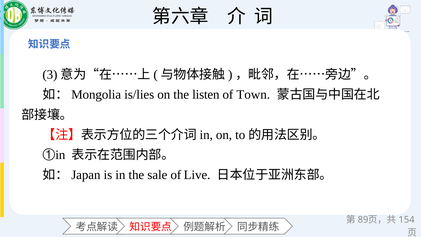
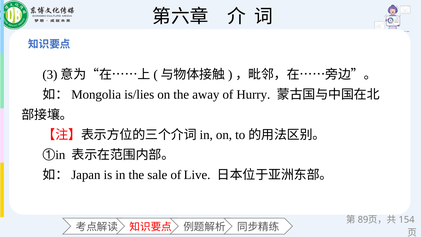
listen: listen -> away (206, 95)
Town: Town -> Hurry (253, 95)
